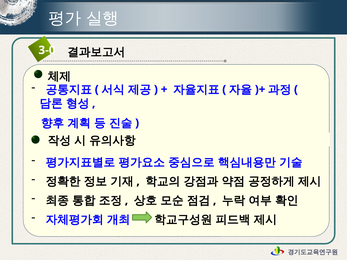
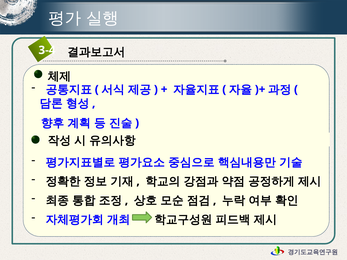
3-0: 3-0 -> 3-4 (47, 50)
